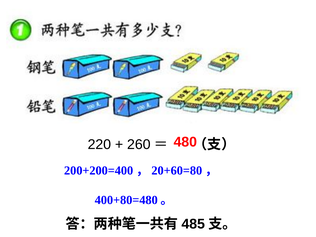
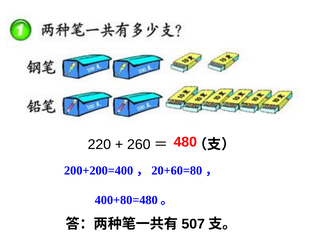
485: 485 -> 507 (193, 224)
